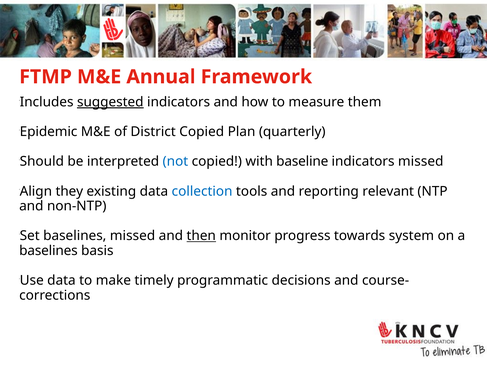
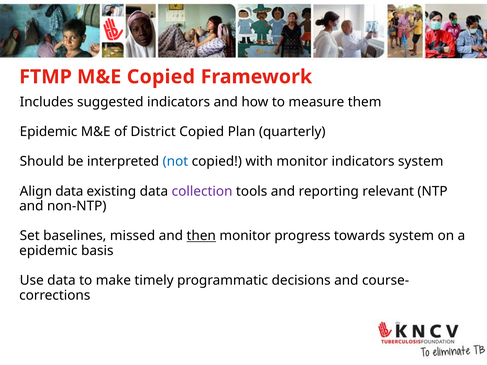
M&E Annual: Annual -> Copied (161, 77)
suggested underline: present -> none (110, 102)
with baseline: baseline -> monitor (302, 162)
indicators missed: missed -> system (421, 162)
Align they: they -> data (69, 191)
collection colour: blue -> purple (202, 191)
baselines: baselines -> epidemic (48, 251)
